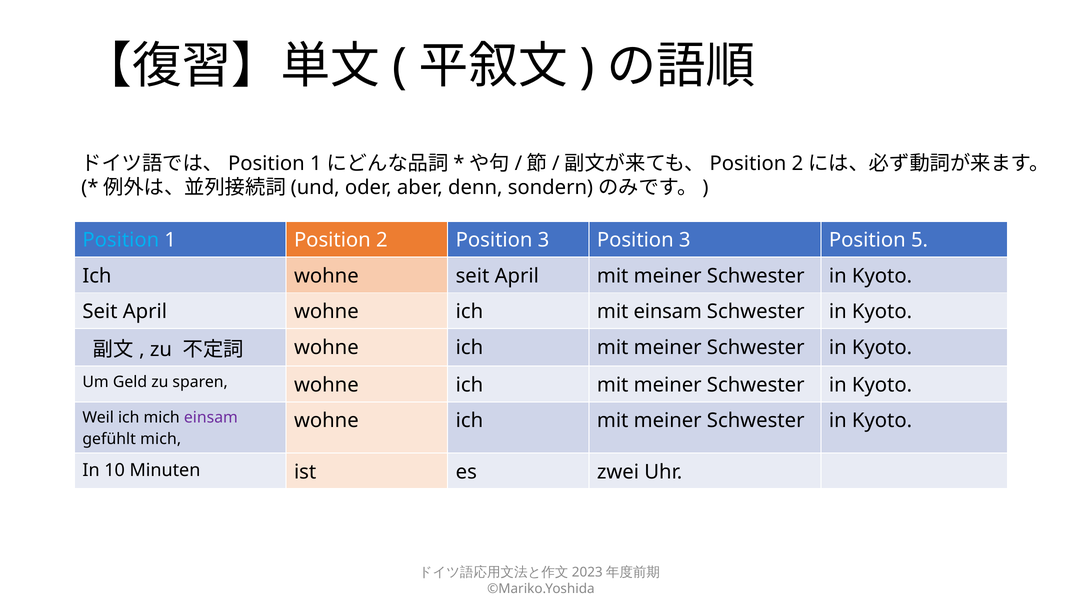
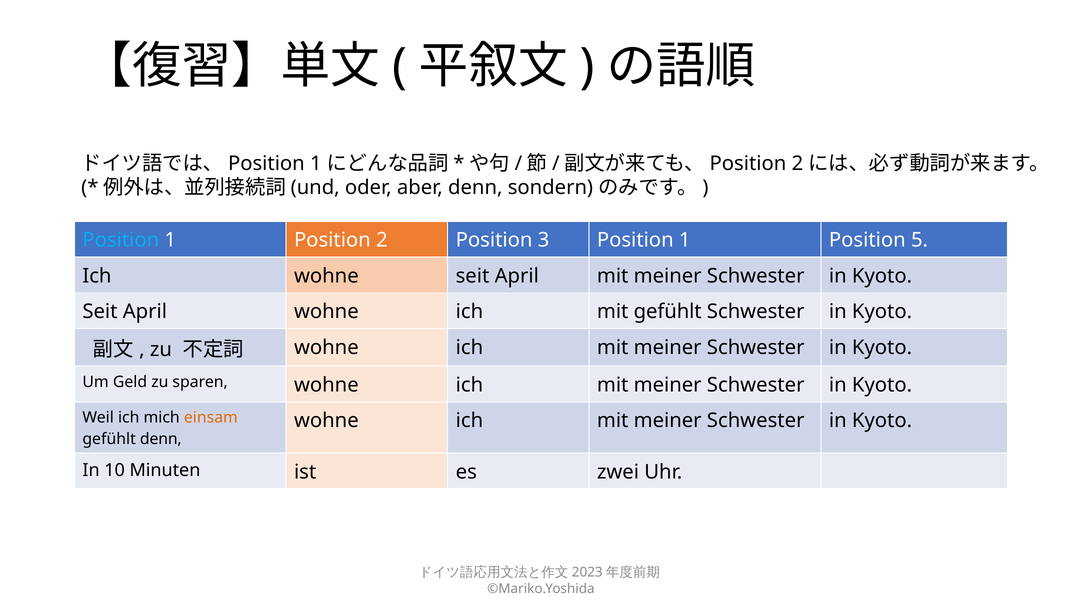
3 Position 3: 3 -> 1 (685, 241)
mit einsam: einsam -> gefühlt (668, 312)
einsam colour: purple -> orange (211, 418)
gefühlt mich: mich -> denn (161, 439)
